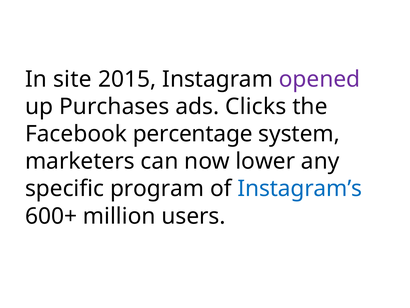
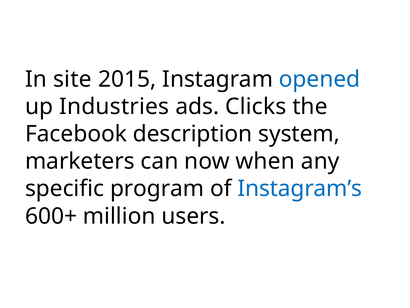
opened colour: purple -> blue (320, 79)
Purchases: Purchases -> Industries (114, 106)
percentage: percentage -> description (193, 134)
lower: lower -> when (265, 161)
